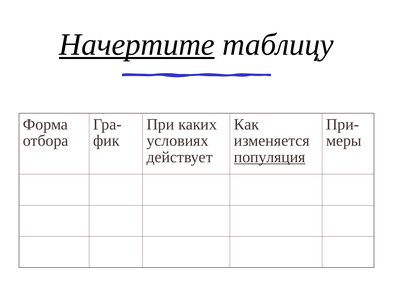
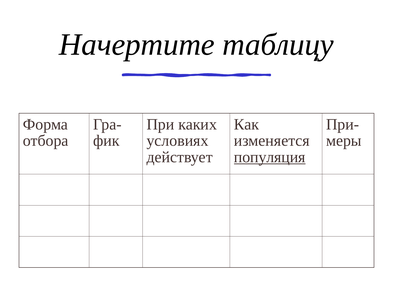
Начертите underline: present -> none (137, 45)
